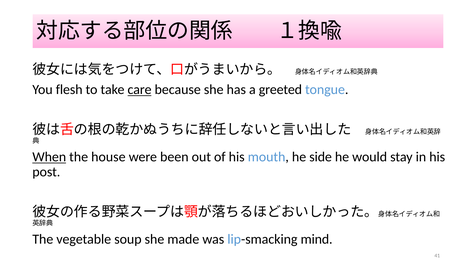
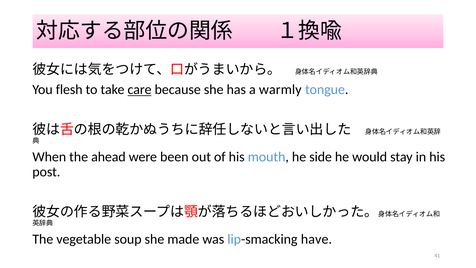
greeted: greeted -> warmly (280, 90)
When underline: present -> none (49, 157)
house: house -> ahead (108, 157)
mind: mind -> have (316, 239)
